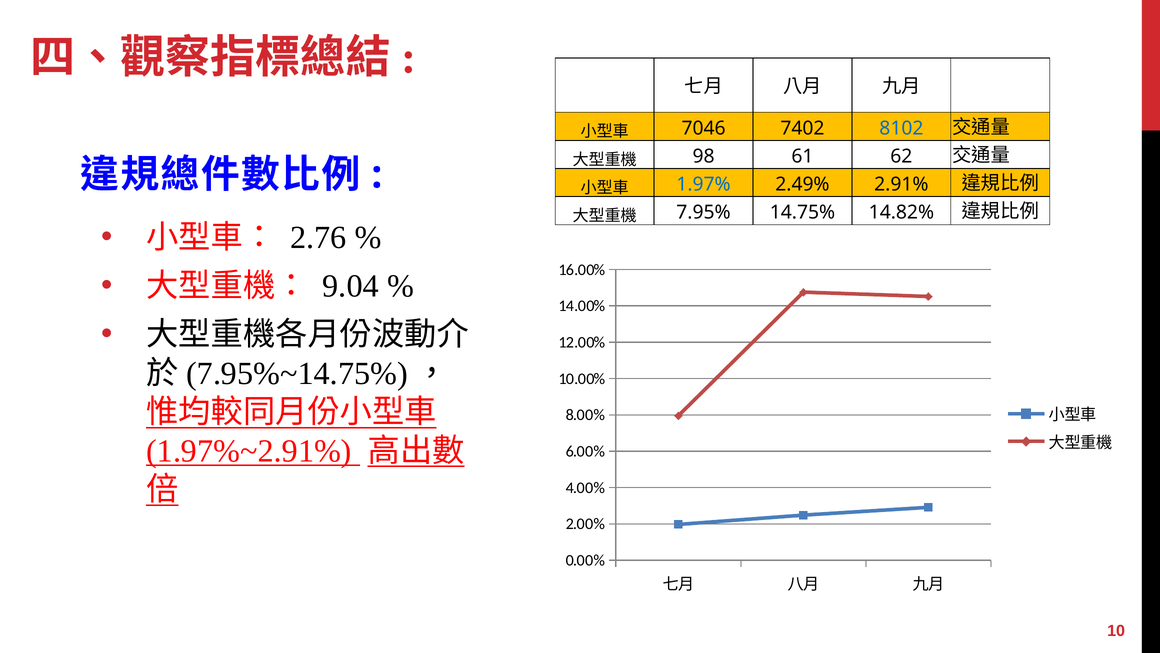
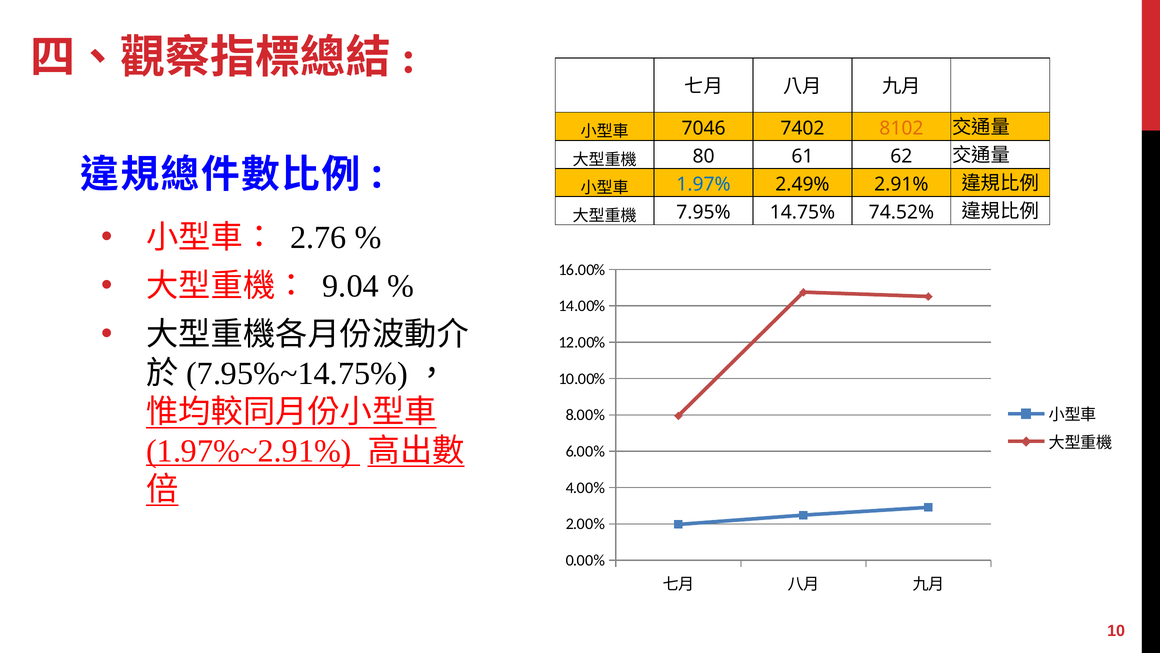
8102 colour: blue -> orange (901, 128)
98: 98 -> 80 (704, 156)
14.82%: 14.82% -> 74.52% (901, 212)
